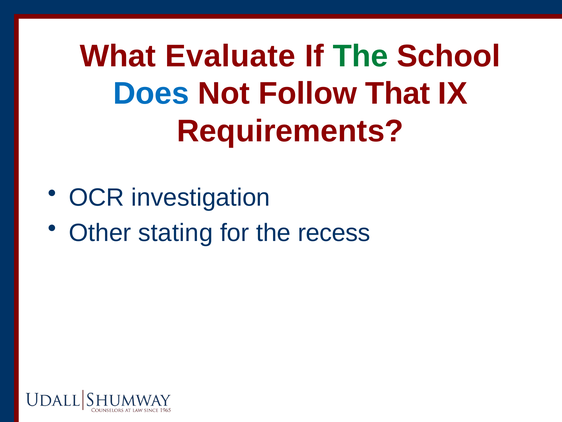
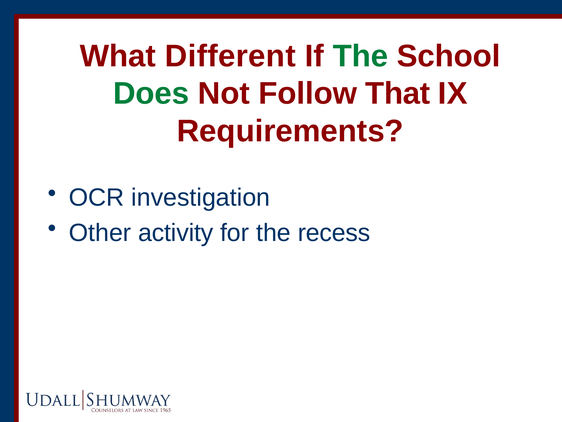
Evaluate: Evaluate -> Different (230, 56)
Does colour: blue -> green (151, 94)
stating: stating -> activity (176, 232)
